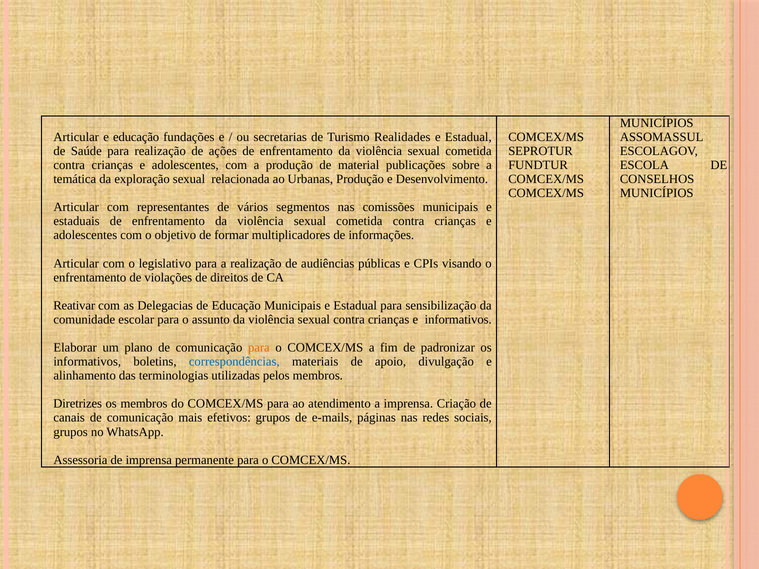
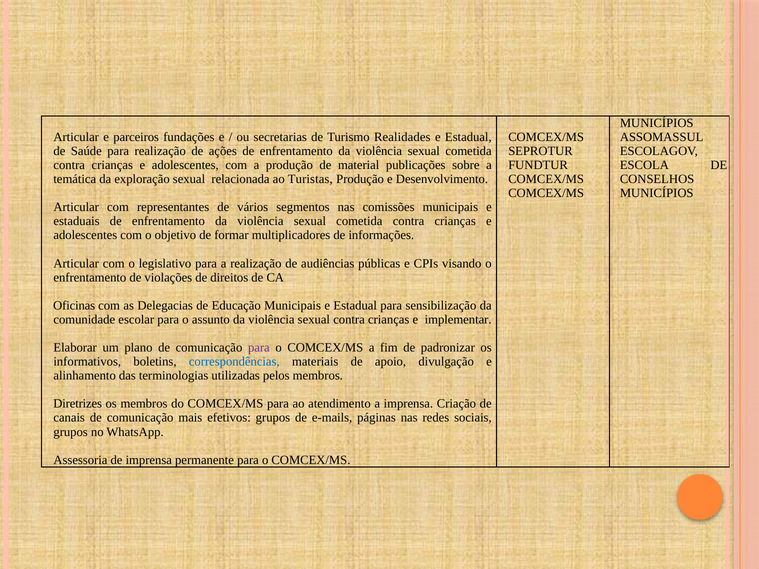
e educação: educação -> parceiros (136, 137)
Urbanas: Urbanas -> Turistas (310, 179)
Reativar: Reativar -> Oficinas (74, 306)
e informativos: informativos -> implementar (458, 320)
para colour: orange -> purple (259, 348)
